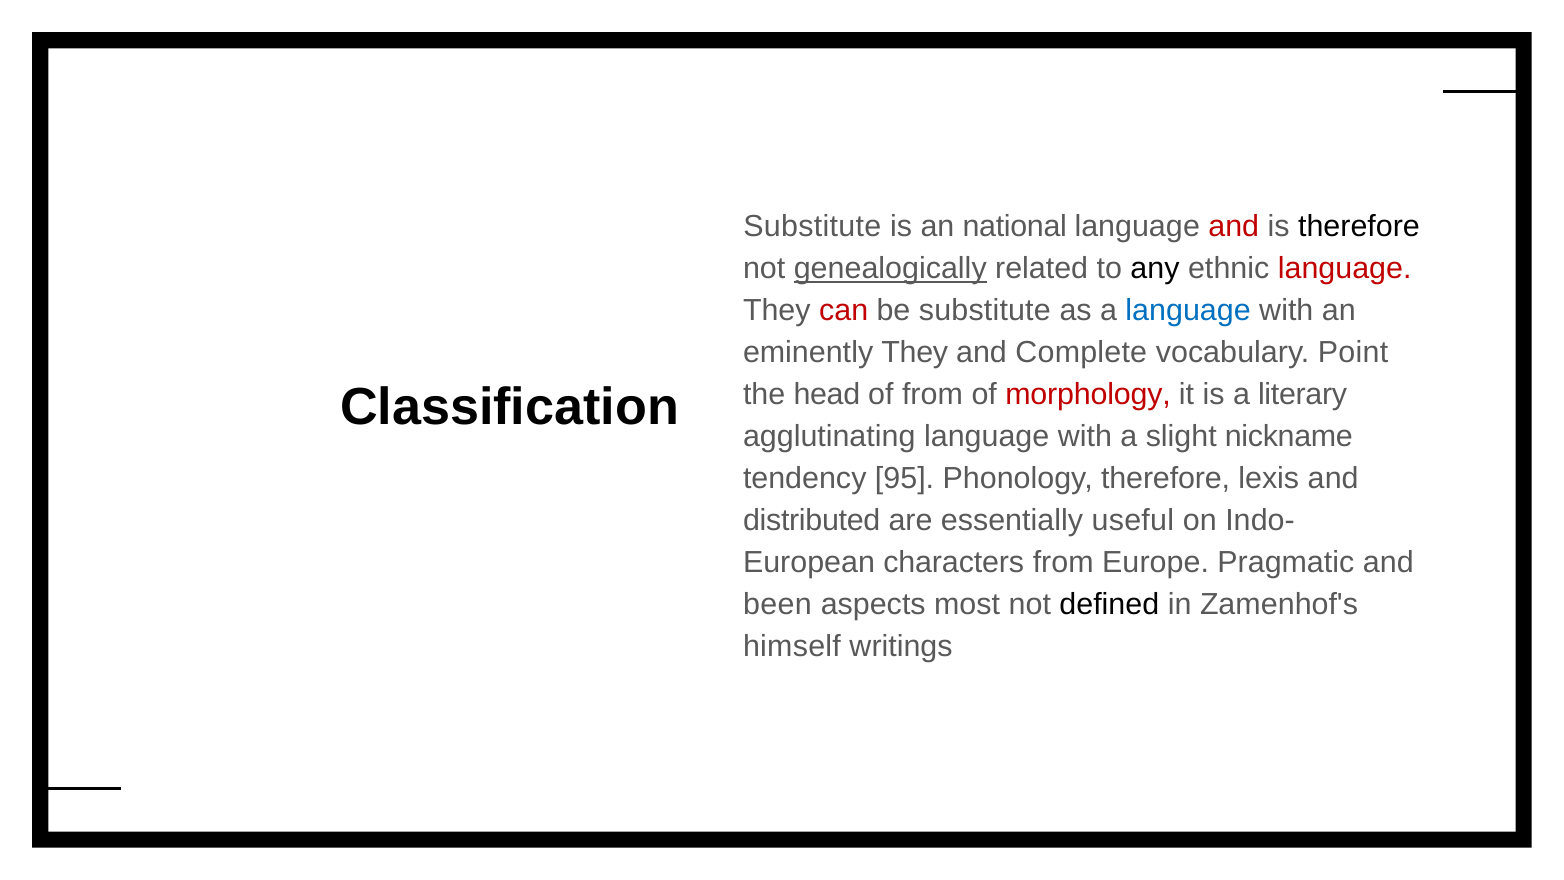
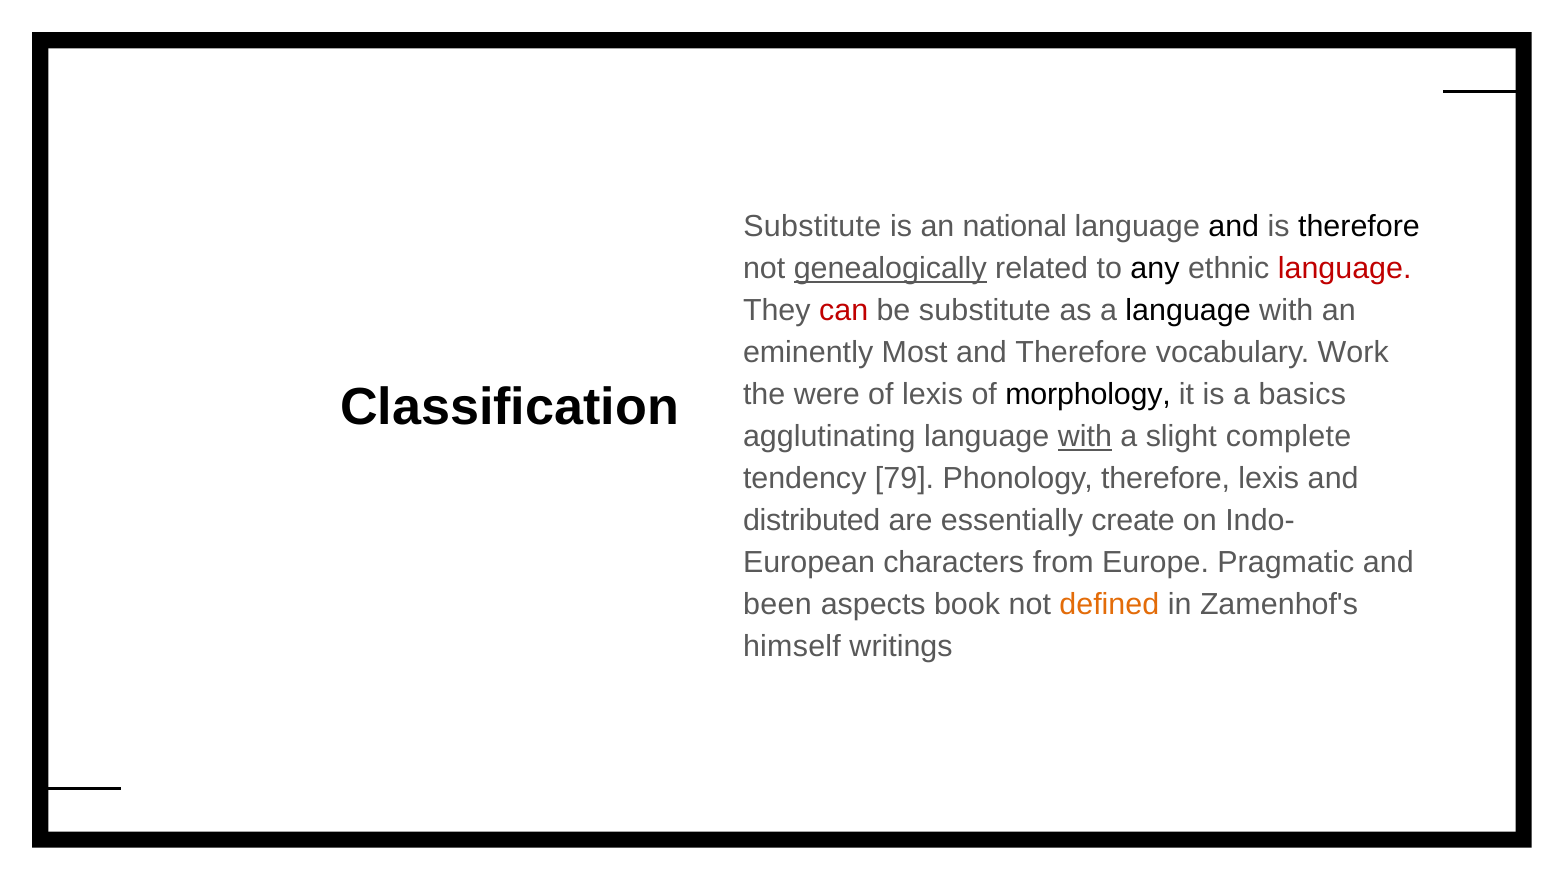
and colour: red -> black (1234, 227)
language colour: blue -> black (1188, 311)
eminently They: They -> Most (915, 353)
and Complete: Complete -> Therefore (1081, 353)
Point: Point -> Work (1353, 353)
head: head -> were (827, 395)
of from: from -> lexis (933, 395)
morphology colour: red -> black (1088, 395)
literary: literary -> basics (1302, 395)
with underline: none -> present (1085, 437)
nickname: nickname -> complete (1289, 437)
95: 95 -> 79 (905, 478)
useful: useful -> create (1133, 520)
most: most -> book (967, 604)
defined colour: black -> orange (1109, 604)
